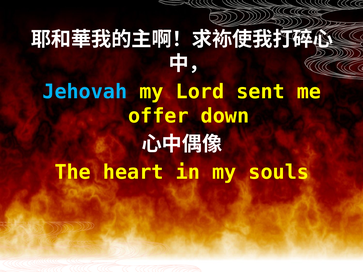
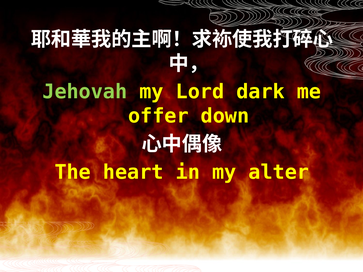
Jehovah colour: light blue -> light green (85, 92)
sent: sent -> dark (261, 92)
souls: souls -> alter (279, 173)
